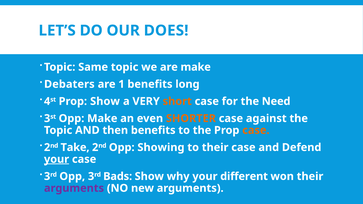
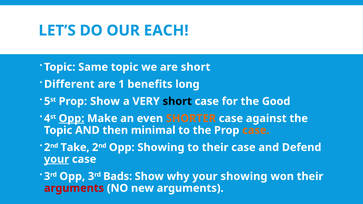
DOES: DOES -> EACH (166, 31)
are make: make -> short (196, 67)
Debaters: Debaters -> Different (69, 84)
4: 4 -> 5 (47, 101)
short colour: orange -> black (177, 101)
Need: Need -> Good (276, 101)
3: 3 -> 4 (47, 119)
Opp underline: none -> present (71, 119)
then benefits: benefits -> minimal (153, 130)
your different: different -> showing (244, 176)
arguments colour: purple -> red (74, 188)
